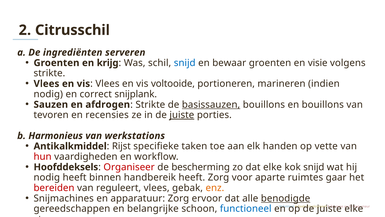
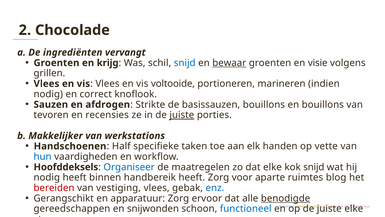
Citrusschil: Citrusschil -> Chocolade (72, 30)
serveren: serveren -> vervangt (125, 52)
bewaar underline: none -> present (229, 63)
strikte: strikte -> grillen (49, 73)
snijplank: snijplank -> knoflook (136, 94)
basissauzen underline: present -> none (211, 104)
Harmonieus: Harmonieus -> Makkelijker (56, 136)
Antikalkmiddel: Antikalkmiddel -> Handschoenen (70, 146)
Rijst: Rijst -> Half (121, 146)
hun colour: red -> blue (43, 156)
Organiseer colour: red -> blue (129, 167)
bescherming: bescherming -> maatregelen (201, 167)
gaar: gaar -> blog (336, 177)
reguleert: reguleert -> vestiging (119, 188)
enz colour: orange -> blue (215, 188)
Snijmachines: Snijmachines -> Gerangschikt (64, 198)
belangrijke: belangrijke -> snijwonden (153, 208)
